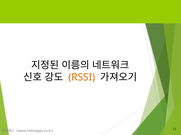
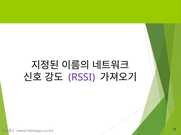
RSSI colour: orange -> purple (82, 78)
